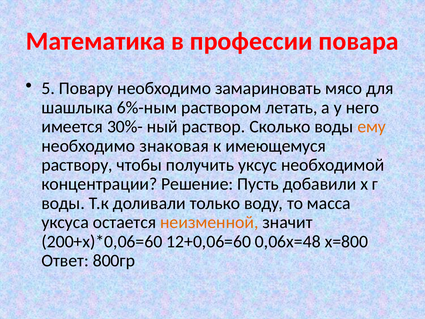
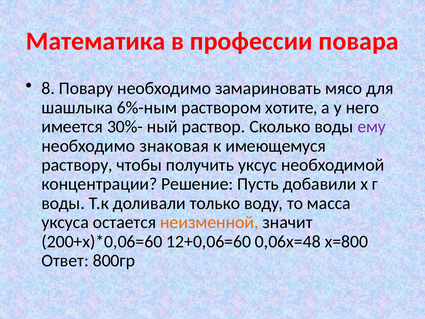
5: 5 -> 8 (48, 88)
летать: летать -> хотите (292, 107)
ему colour: orange -> purple (372, 127)
